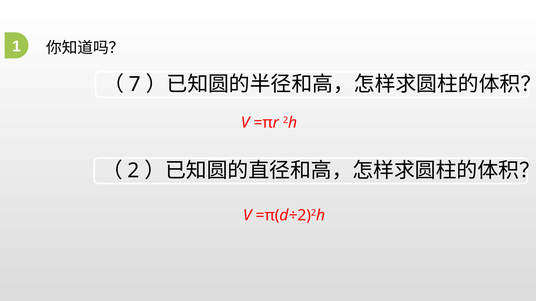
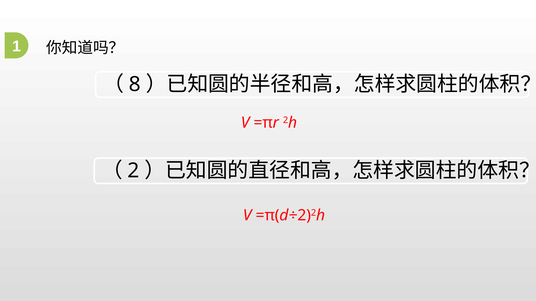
7: 7 -> 8 (135, 85)
